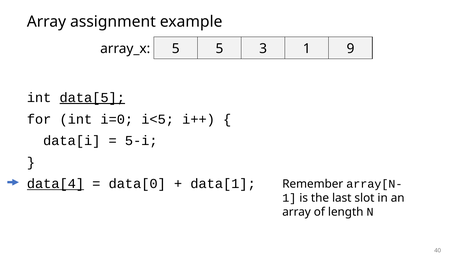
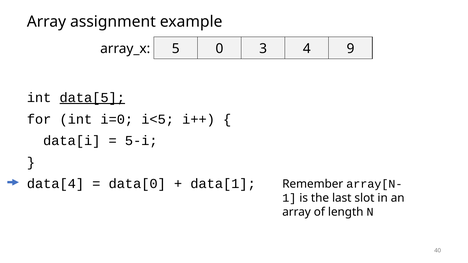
5 5: 5 -> 0 (219, 49)
3 1: 1 -> 4 (307, 49)
data[4 underline: present -> none (55, 184)
